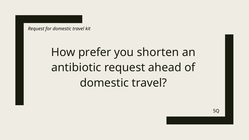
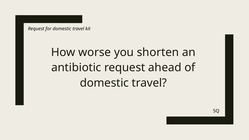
prefer: prefer -> worse (95, 52)
